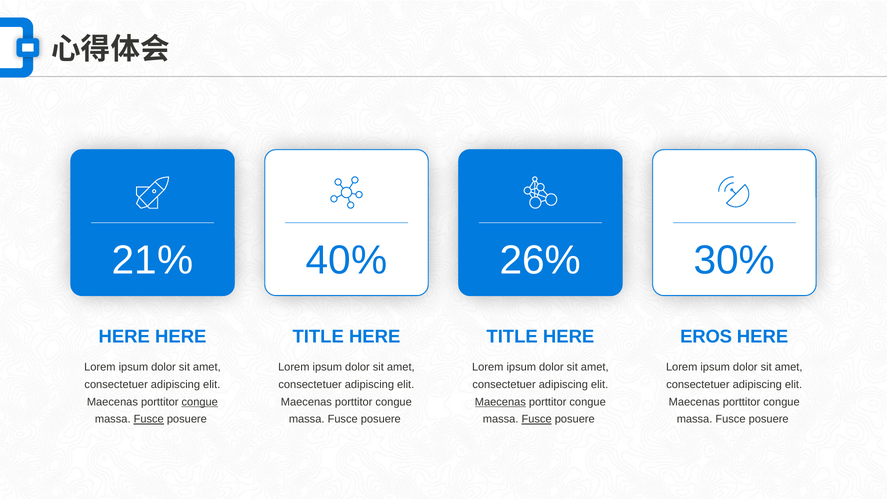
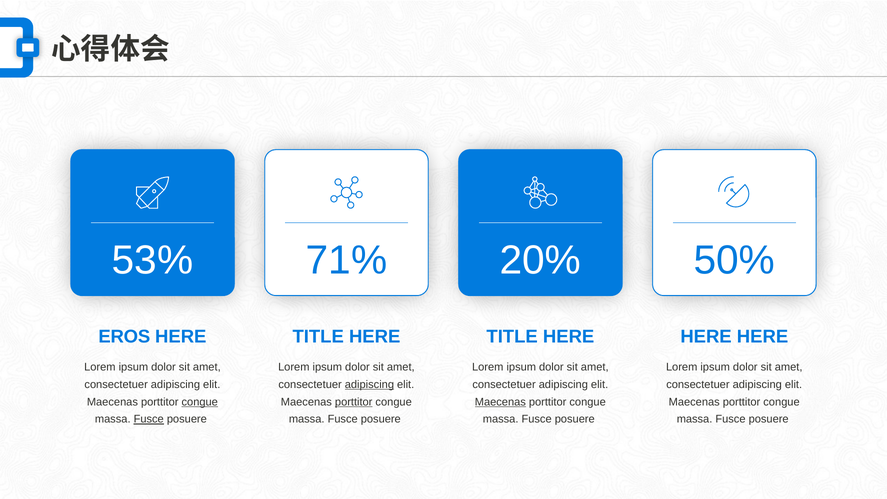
21%: 21% -> 53% (153, 260)
40%: 40% -> 71% (346, 260)
26%: 26% -> 20% (540, 260)
30%: 30% -> 50% (734, 260)
HERE: HERE -> EROS (124, 336)
EROS: EROS -> HERE (706, 336)
adipiscing underline: none -> present (369, 385)
porttitor underline: none -> present (354, 402)
Fusce underline: present -> none (537, 419)
